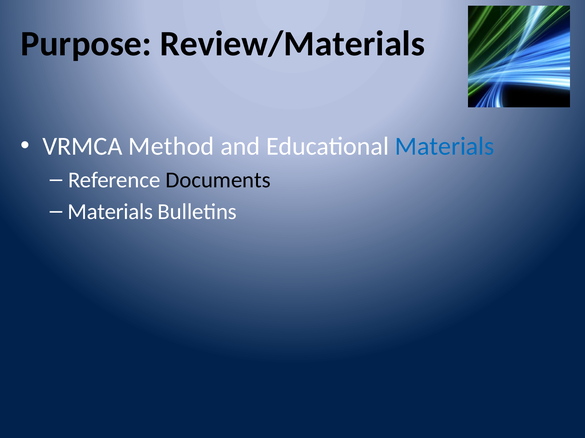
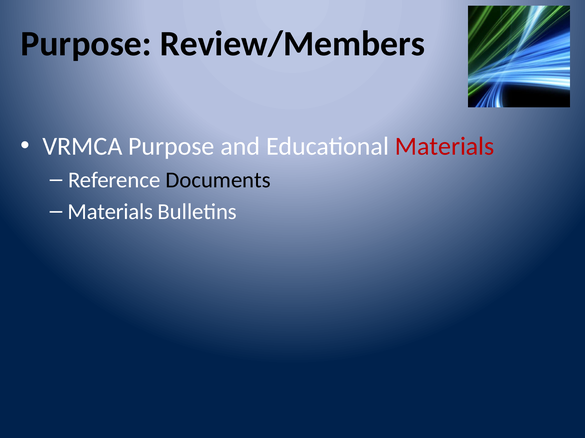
Review/Materials: Review/Materials -> Review/Members (292, 44)
VRMCA Method: Method -> Purpose (171, 147)
Materials colour: blue -> red (445, 147)
